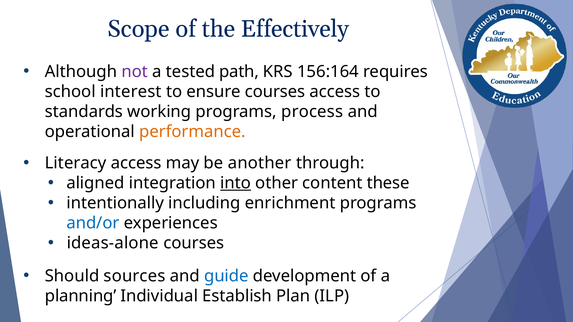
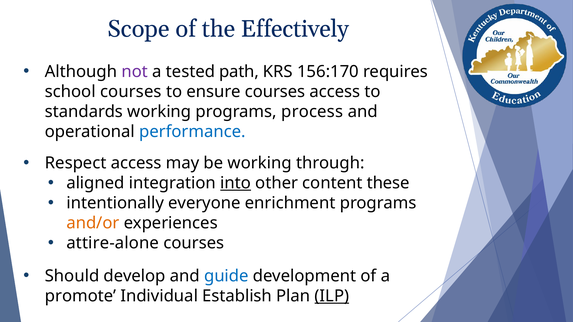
156:164: 156:164 -> 156:170 (328, 72)
school interest: interest -> courses (131, 92)
performance colour: orange -> blue (192, 132)
Literacy: Literacy -> Respect (76, 163)
be another: another -> working (260, 163)
including: including -> everyone (204, 203)
and/or colour: blue -> orange (93, 223)
ideas-alone: ideas-alone -> attire-alone (113, 243)
sources: sources -> develop (135, 276)
planning: planning -> promote (81, 296)
ILP underline: none -> present (332, 296)
